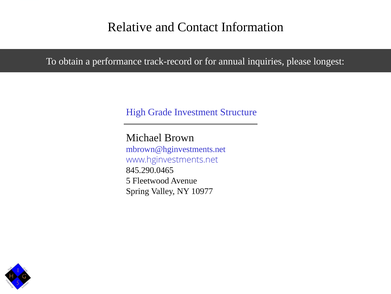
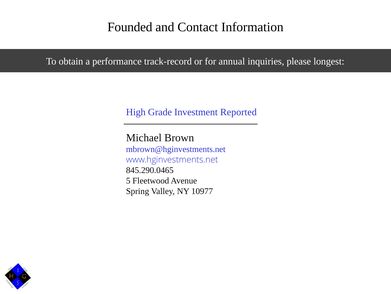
Relative: Relative -> Founded (130, 27)
Structure: Structure -> Reported (238, 112)
